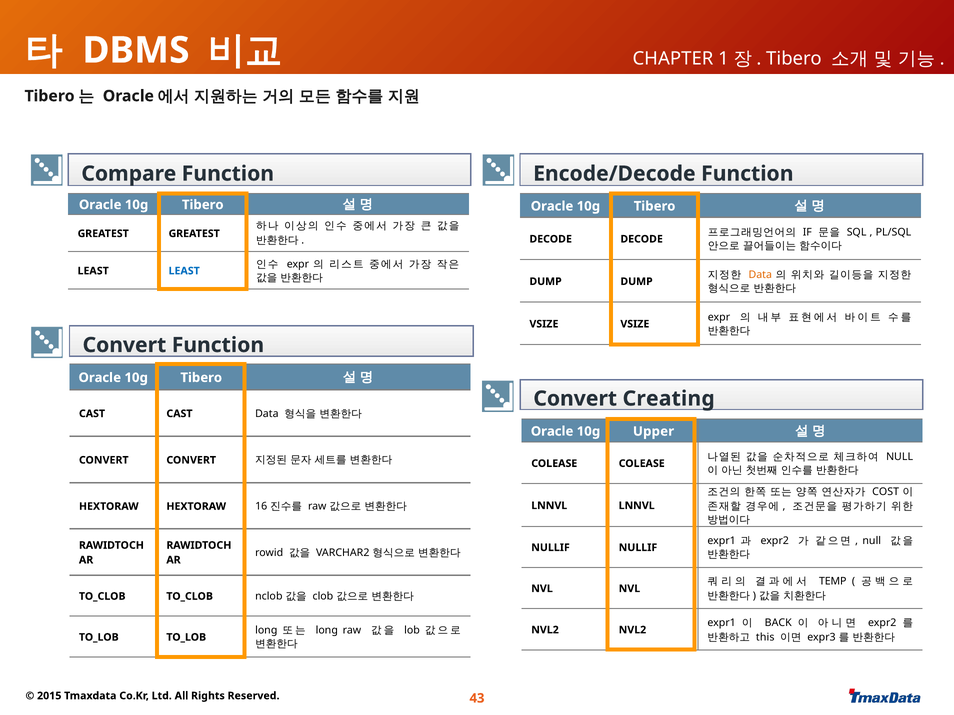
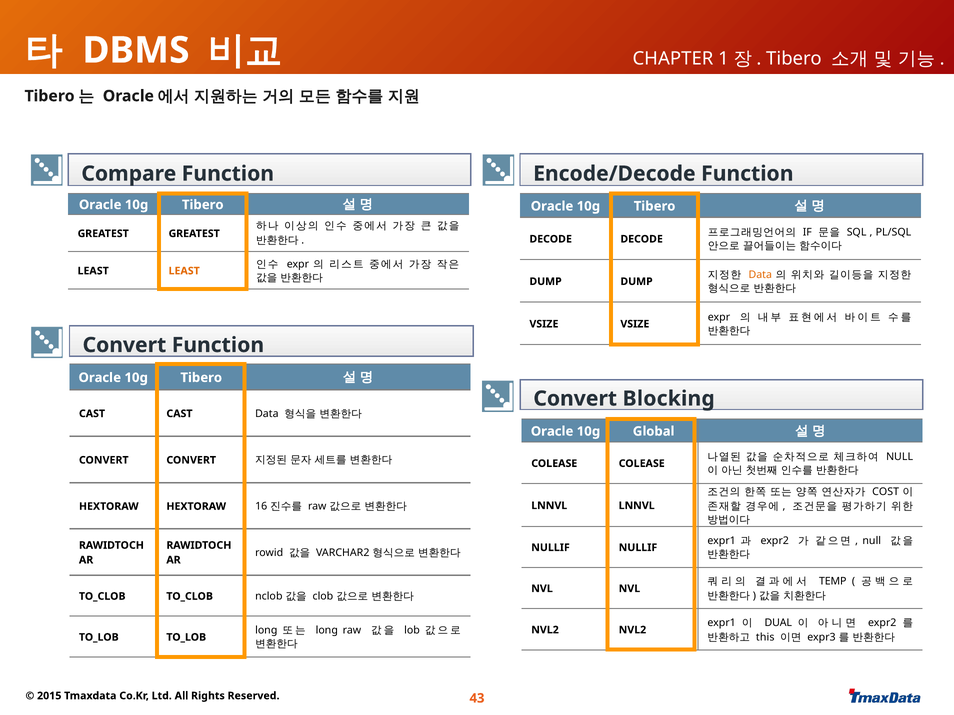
LEAST colour: blue -> orange (184, 271)
Creating: Creating -> Blocking (669, 399)
Upper: Upper -> Global (654, 432)
BACK: BACK -> DUAL (778, 623)
